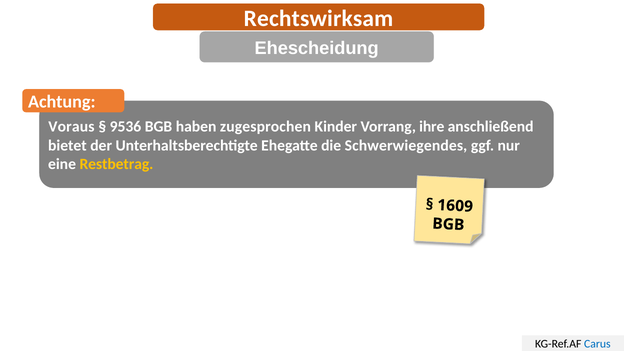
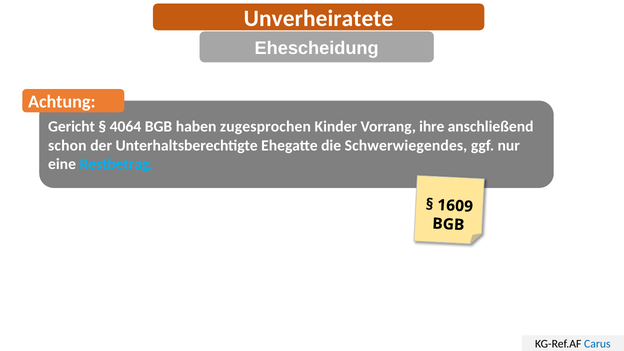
Rechtswirksam: Rechtswirksam -> Unverheiratete (319, 19)
Voraus: Voraus -> Gericht (72, 127)
9536: 9536 -> 4064 (125, 127)
bietet: bietet -> schon (67, 145)
Restbetrag colour: yellow -> light blue (116, 164)
